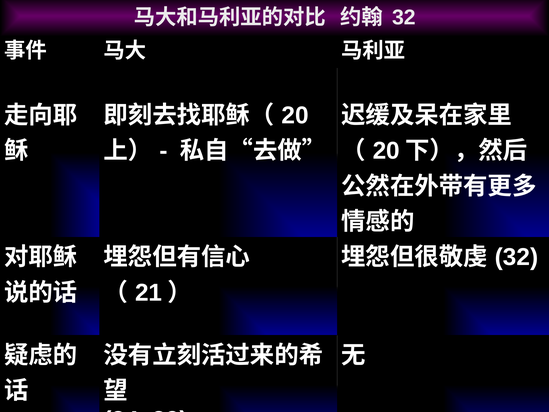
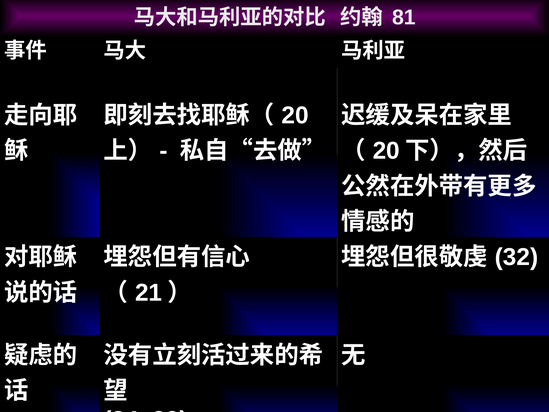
32: 32 -> 81 (404, 17)
